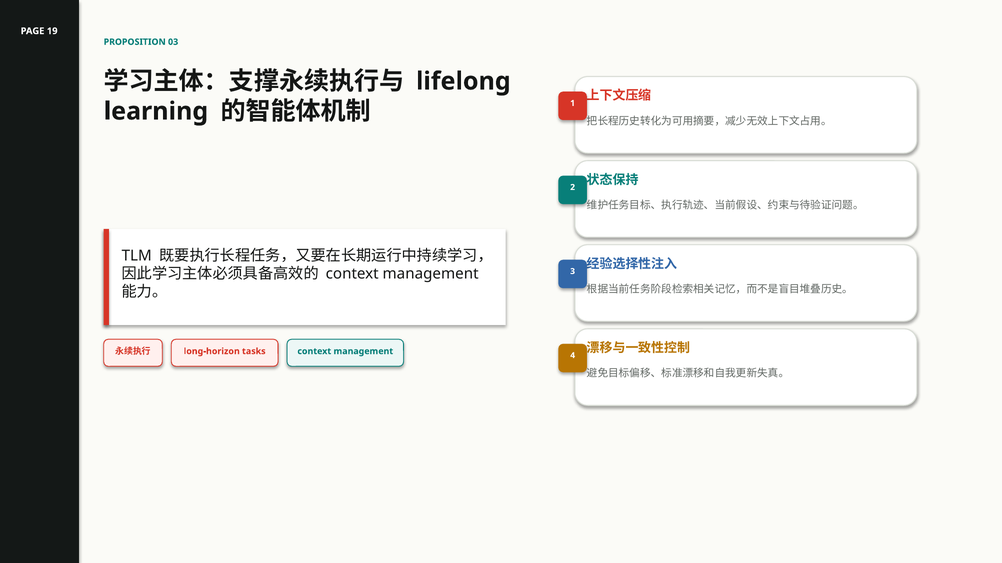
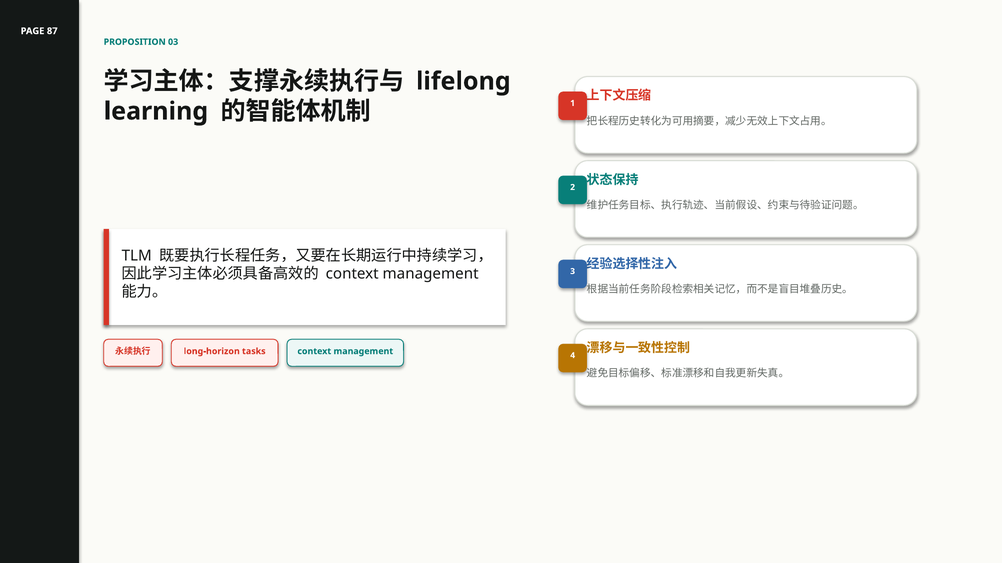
19: 19 -> 87 (52, 31)
